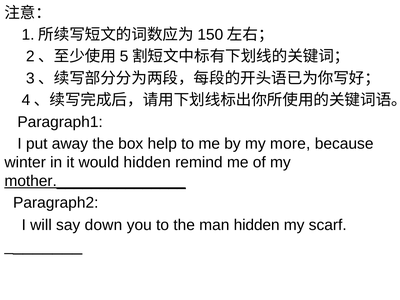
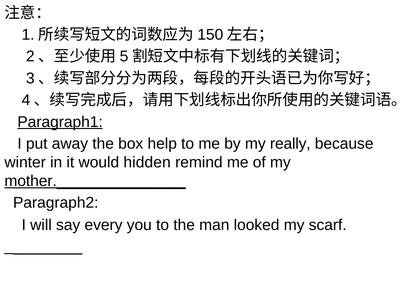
Paragraph1 underline: none -> present (60, 122)
more: more -> really (290, 144)
down: down -> every (104, 225)
man hidden: hidden -> looked (257, 225)
